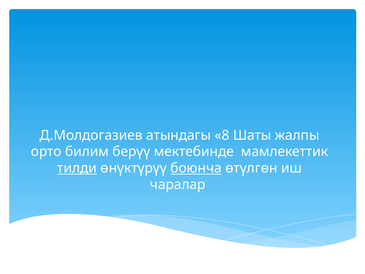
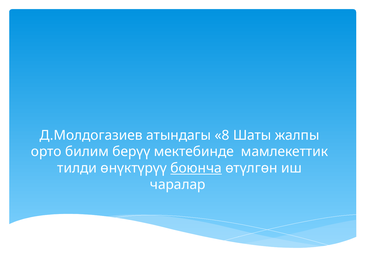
тилди underline: present -> none (77, 168)
